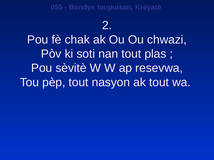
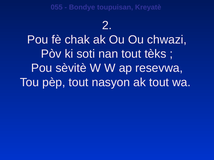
plas: plas -> tèks (155, 54)
